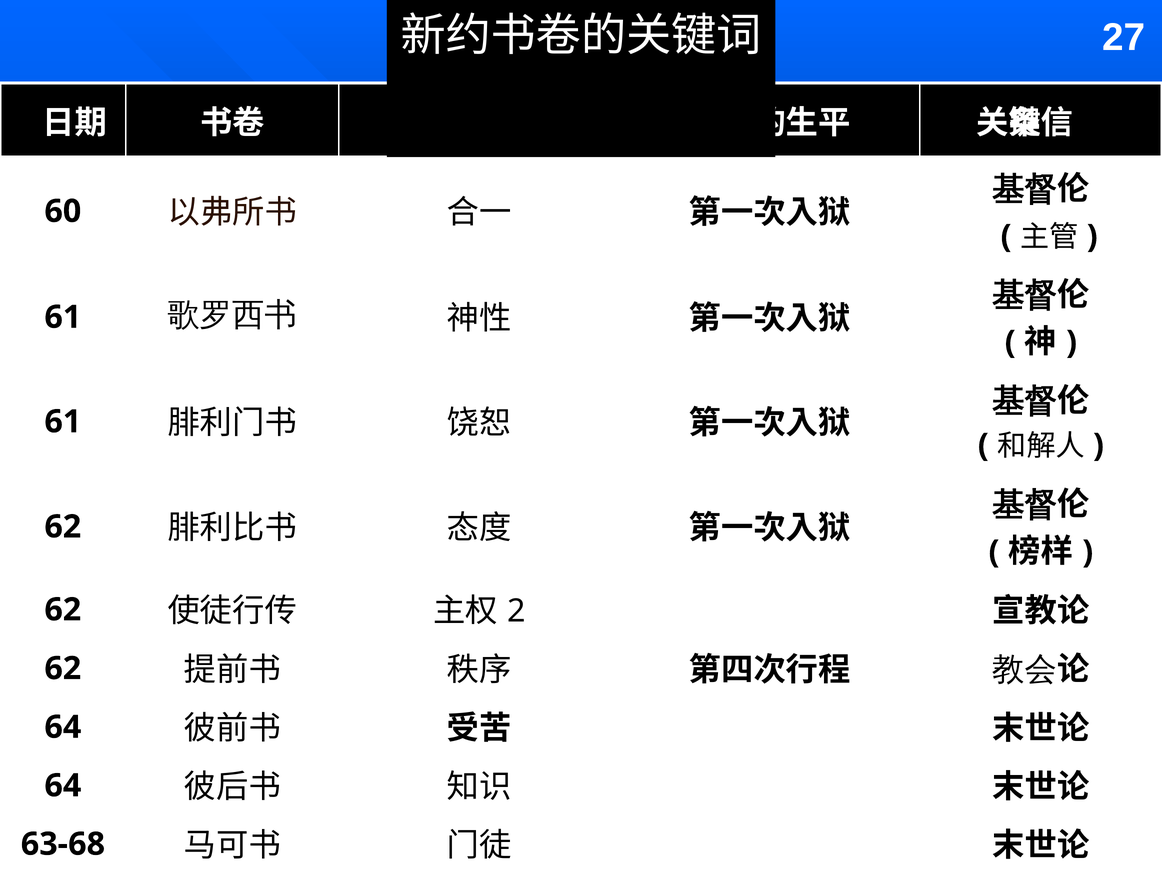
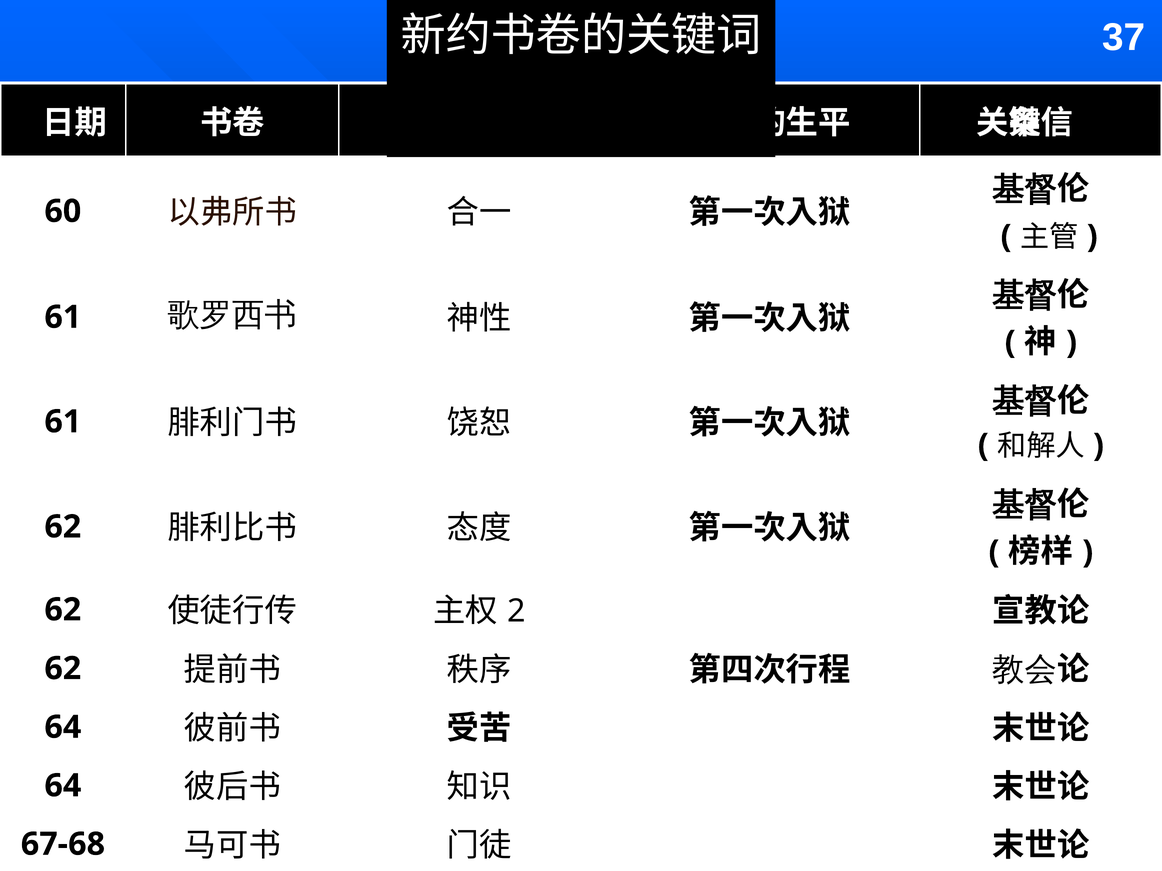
27: 27 -> 37 (1124, 37)
63-68: 63-68 -> 67-68 (63, 845)
